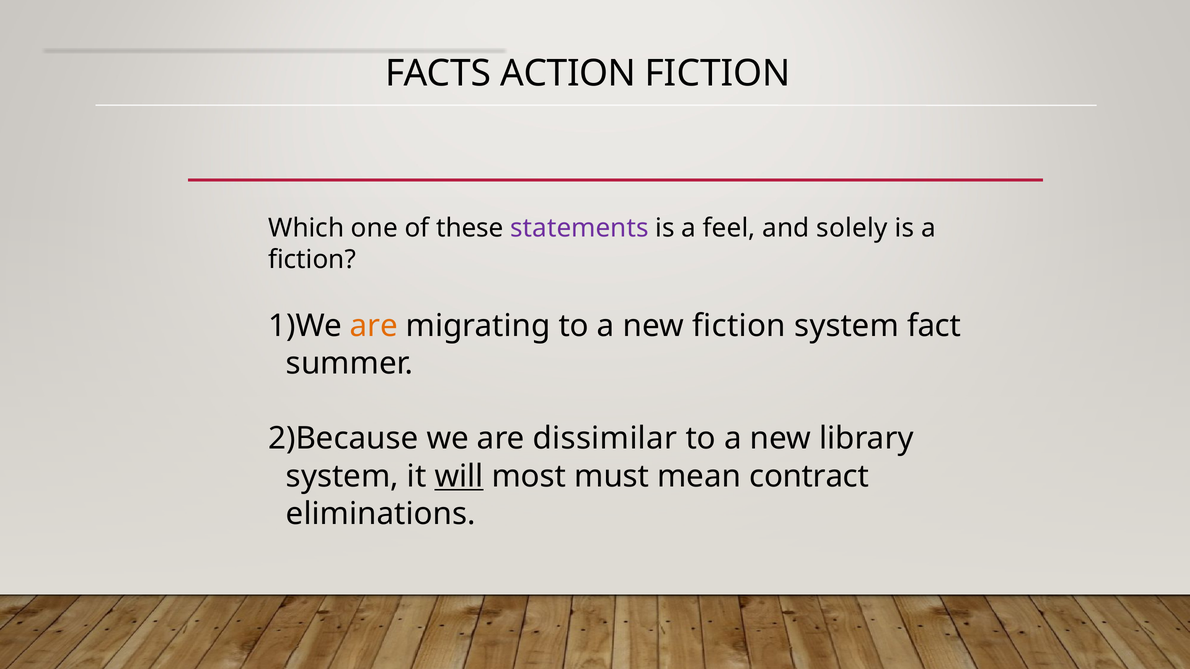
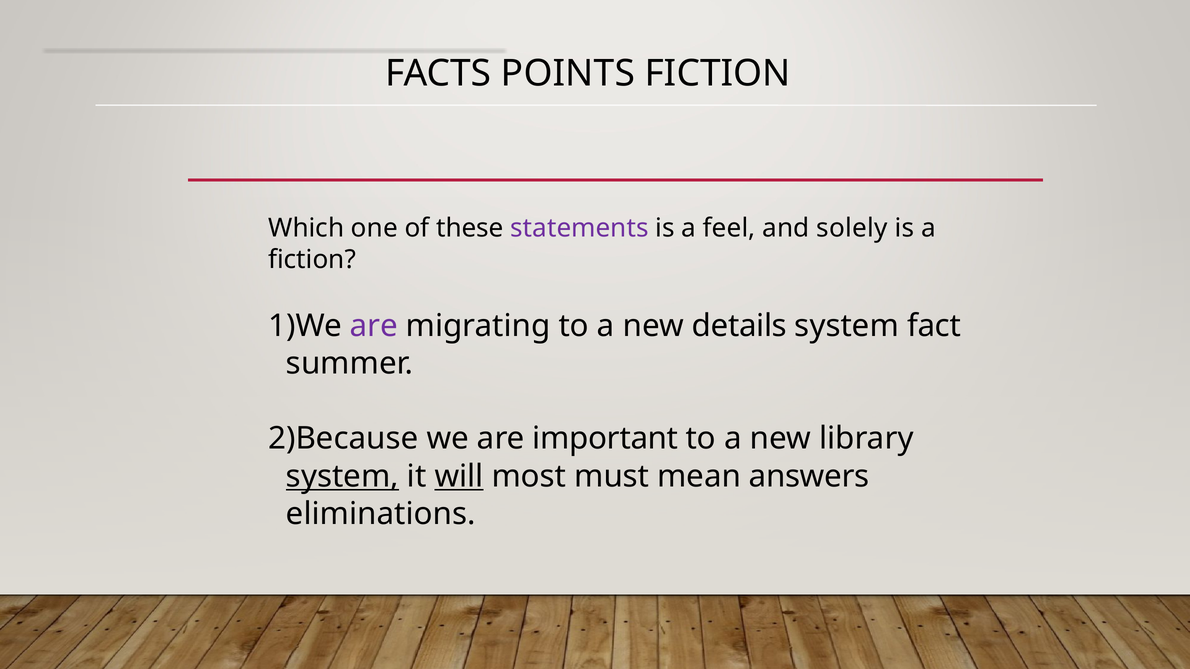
ACTION: ACTION -> POINTS (568, 74)
are colour: orange -> purple (374, 326)
new fiction: fiction -> details (739, 326)
dissimilar: dissimilar -> important (605, 439)
system underline: none -> present (342, 477)
contract: contract -> answers (809, 477)
